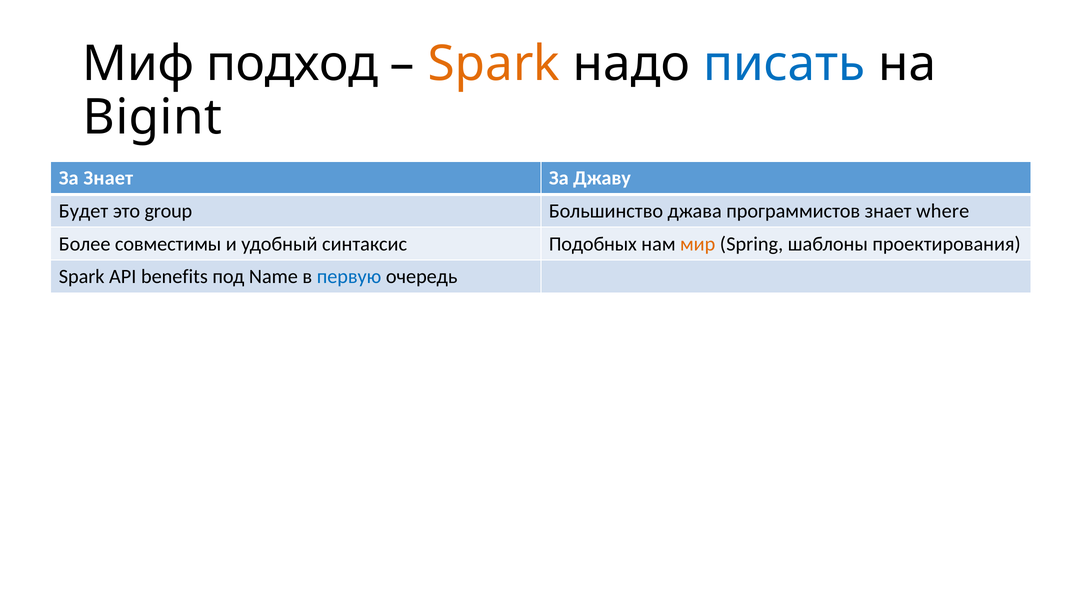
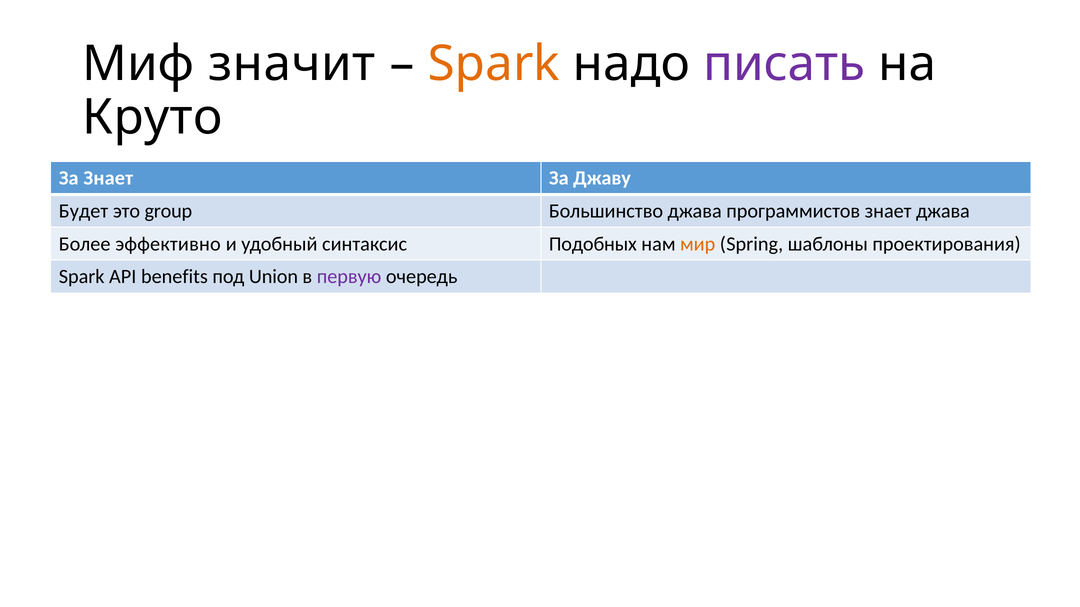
подход: подход -> значит (292, 64)
писать colour: blue -> purple (784, 64)
Bigint: Bigint -> Круто (152, 117)
знает where: where -> джава (943, 211)
совместимы: совместимы -> эффективно (168, 244)
Name: Name -> Union (273, 277)
первую colour: blue -> purple (349, 277)
